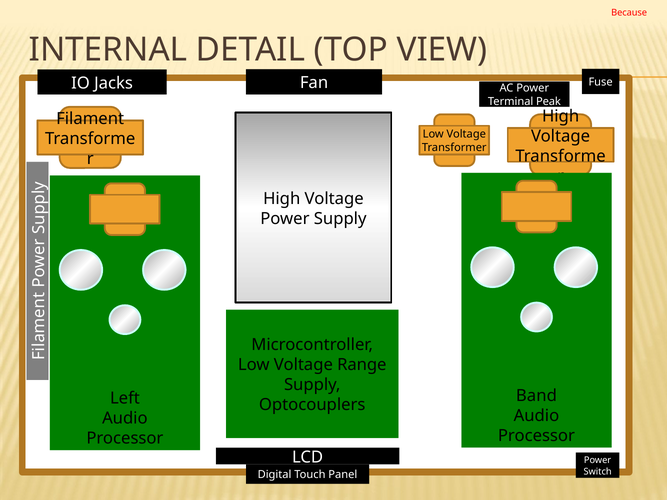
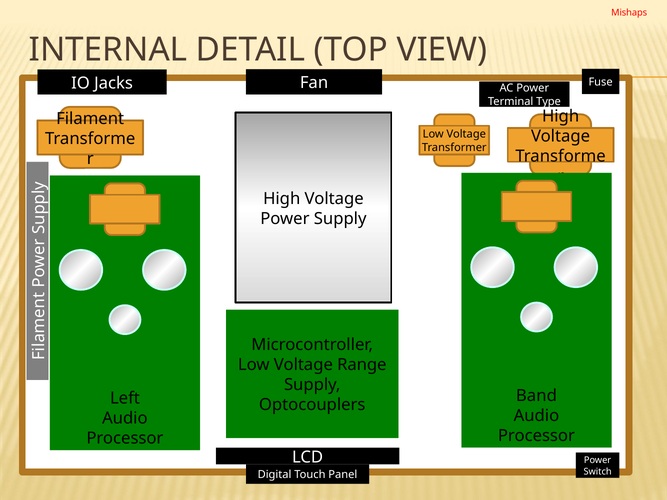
Because: Because -> Mishaps (629, 13)
Peak: Peak -> Type (548, 102)
